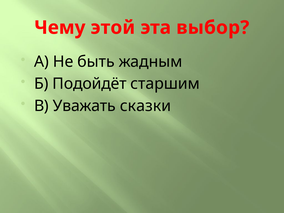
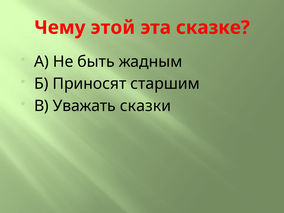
выбор: выбор -> сказке (213, 28)
Подойдёт: Подойдёт -> Приносят (89, 84)
